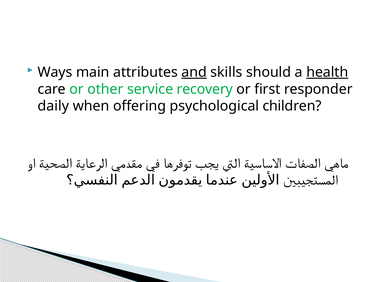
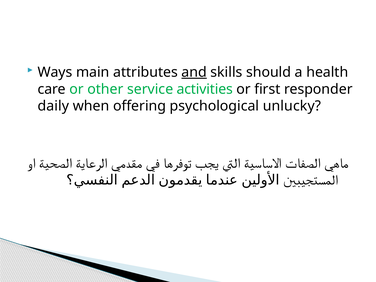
health underline: present -> none (327, 72)
recovery: recovery -> activities (205, 89)
children: children -> unlucky (292, 106)
